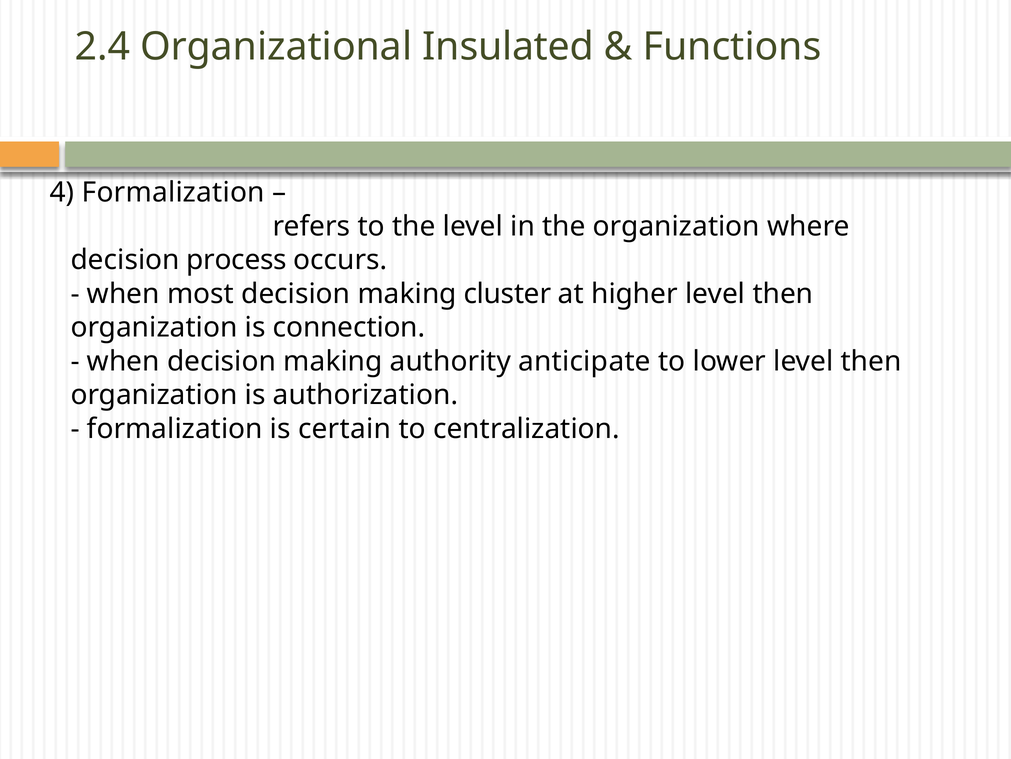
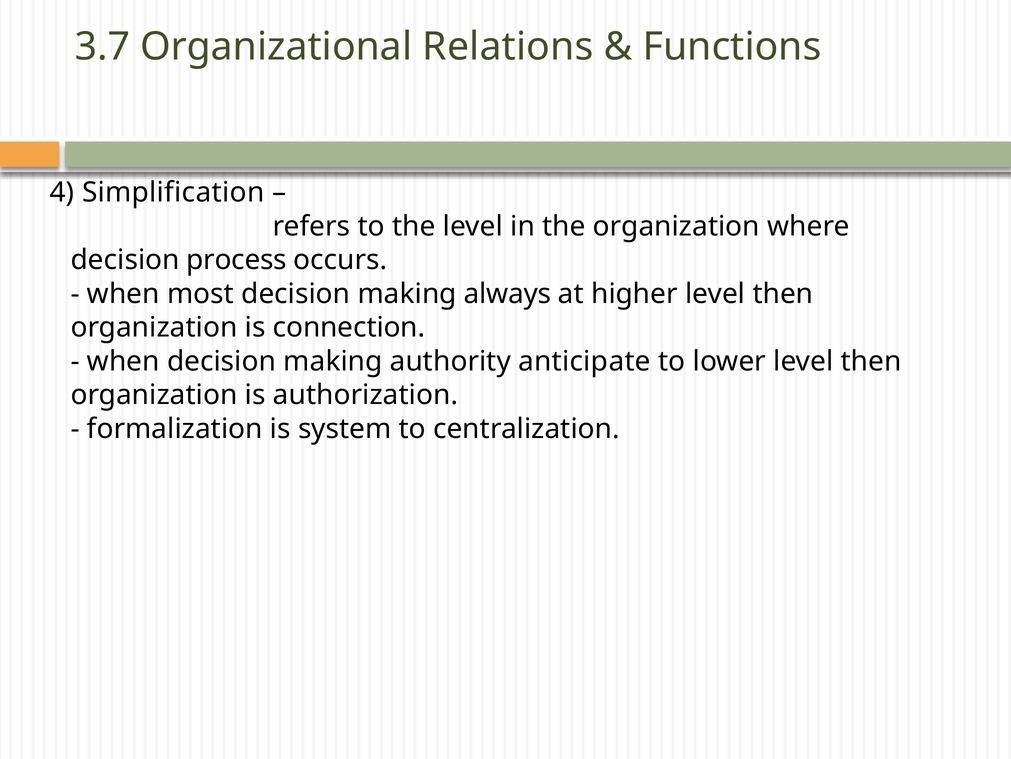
2.4: 2.4 -> 3.7 (102, 47)
Insulated: Insulated -> Relations (508, 47)
4 Formalization: Formalization -> Simplification (173, 192)
cluster: cluster -> always (507, 294)
certain: certain -> system (345, 428)
